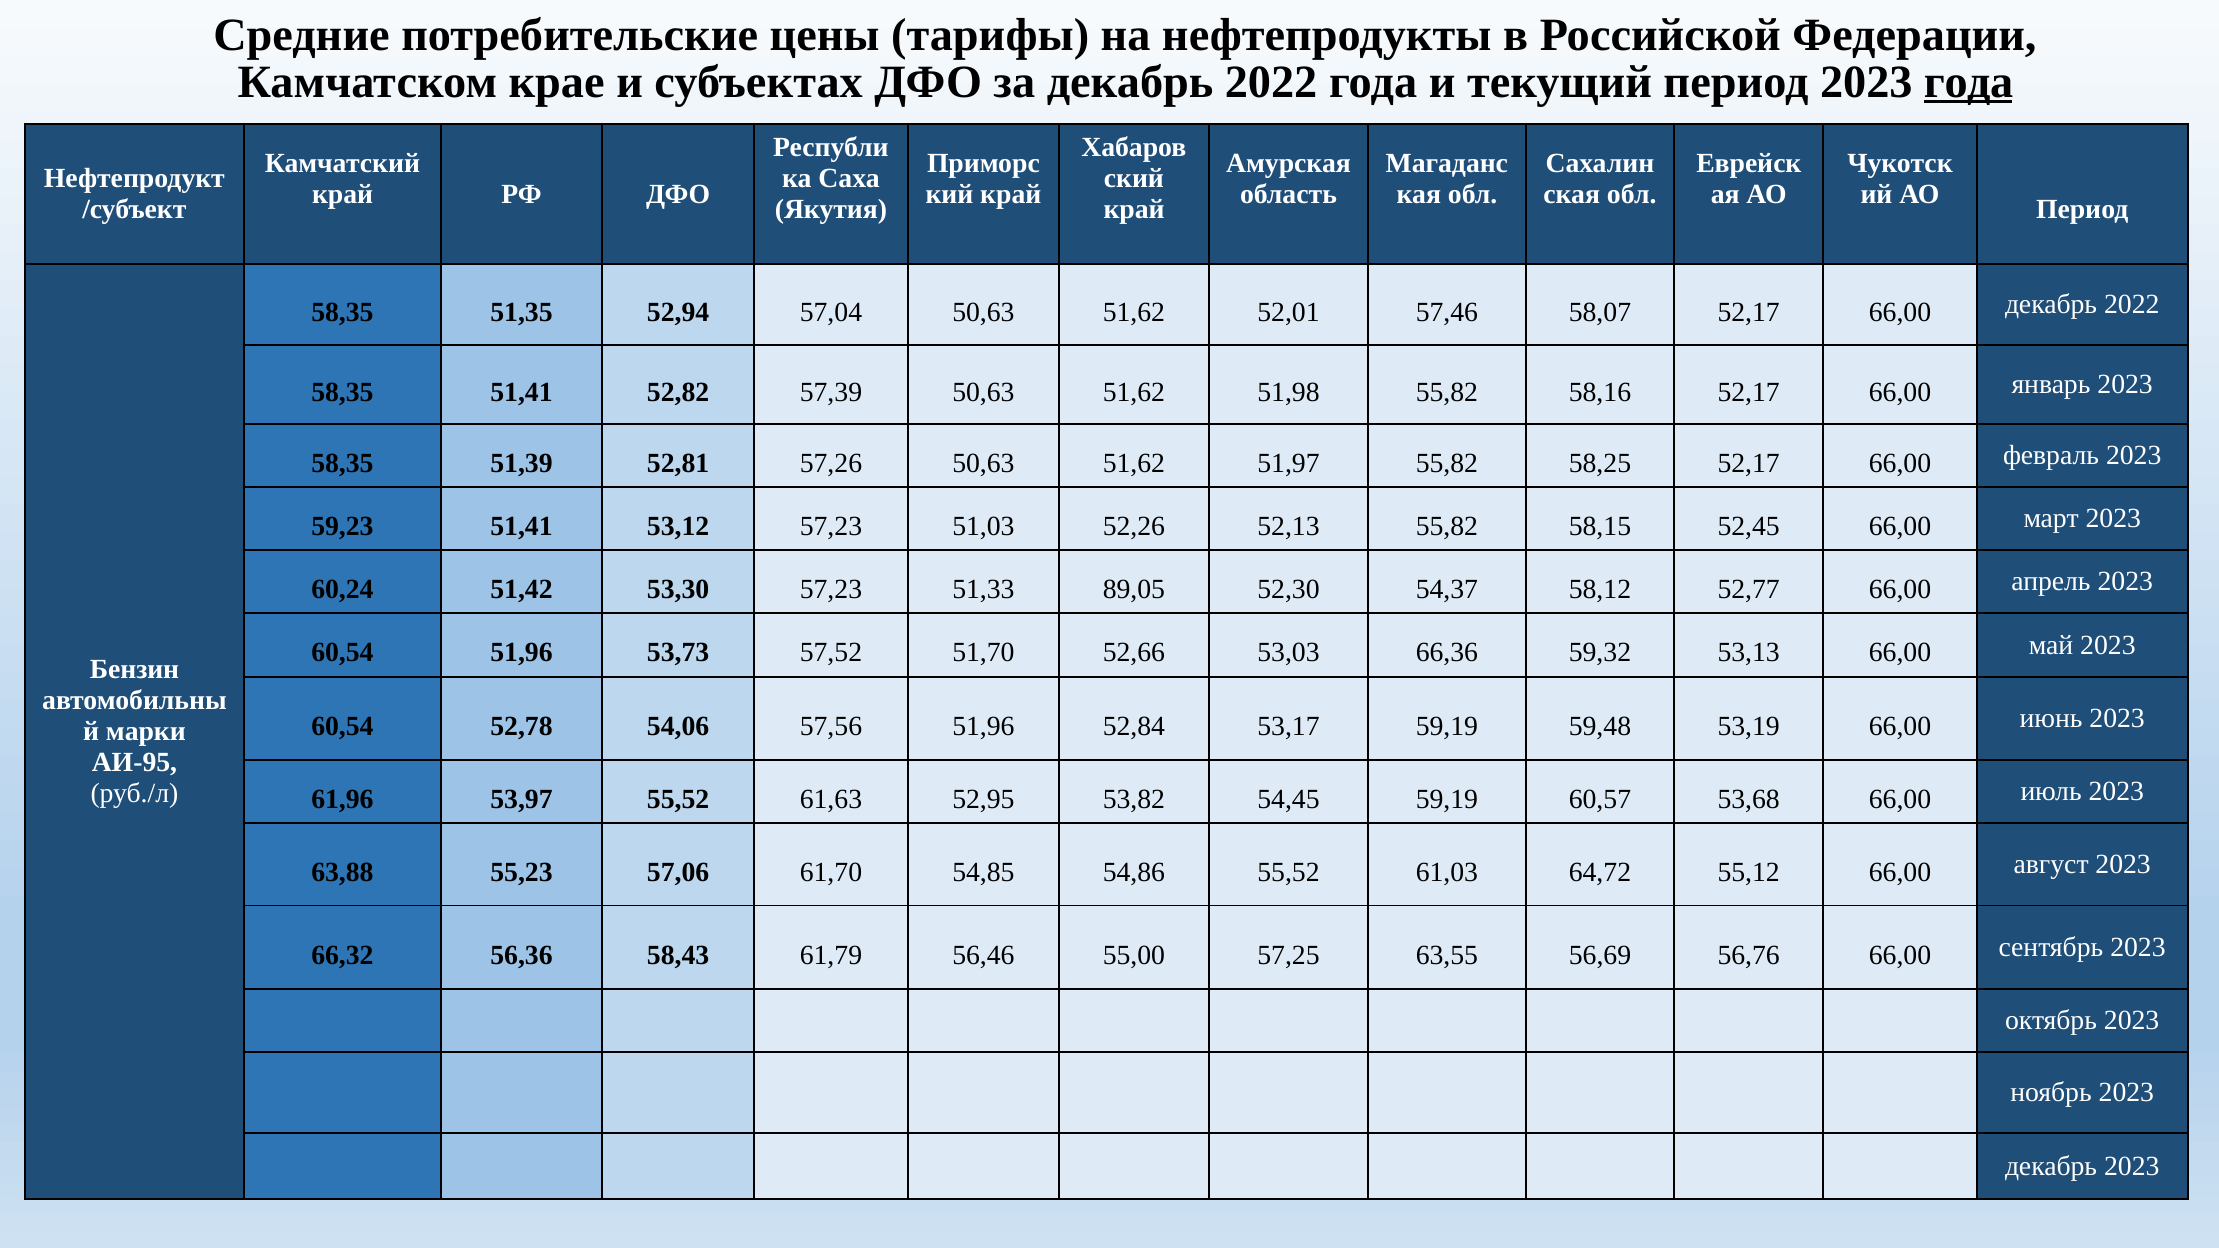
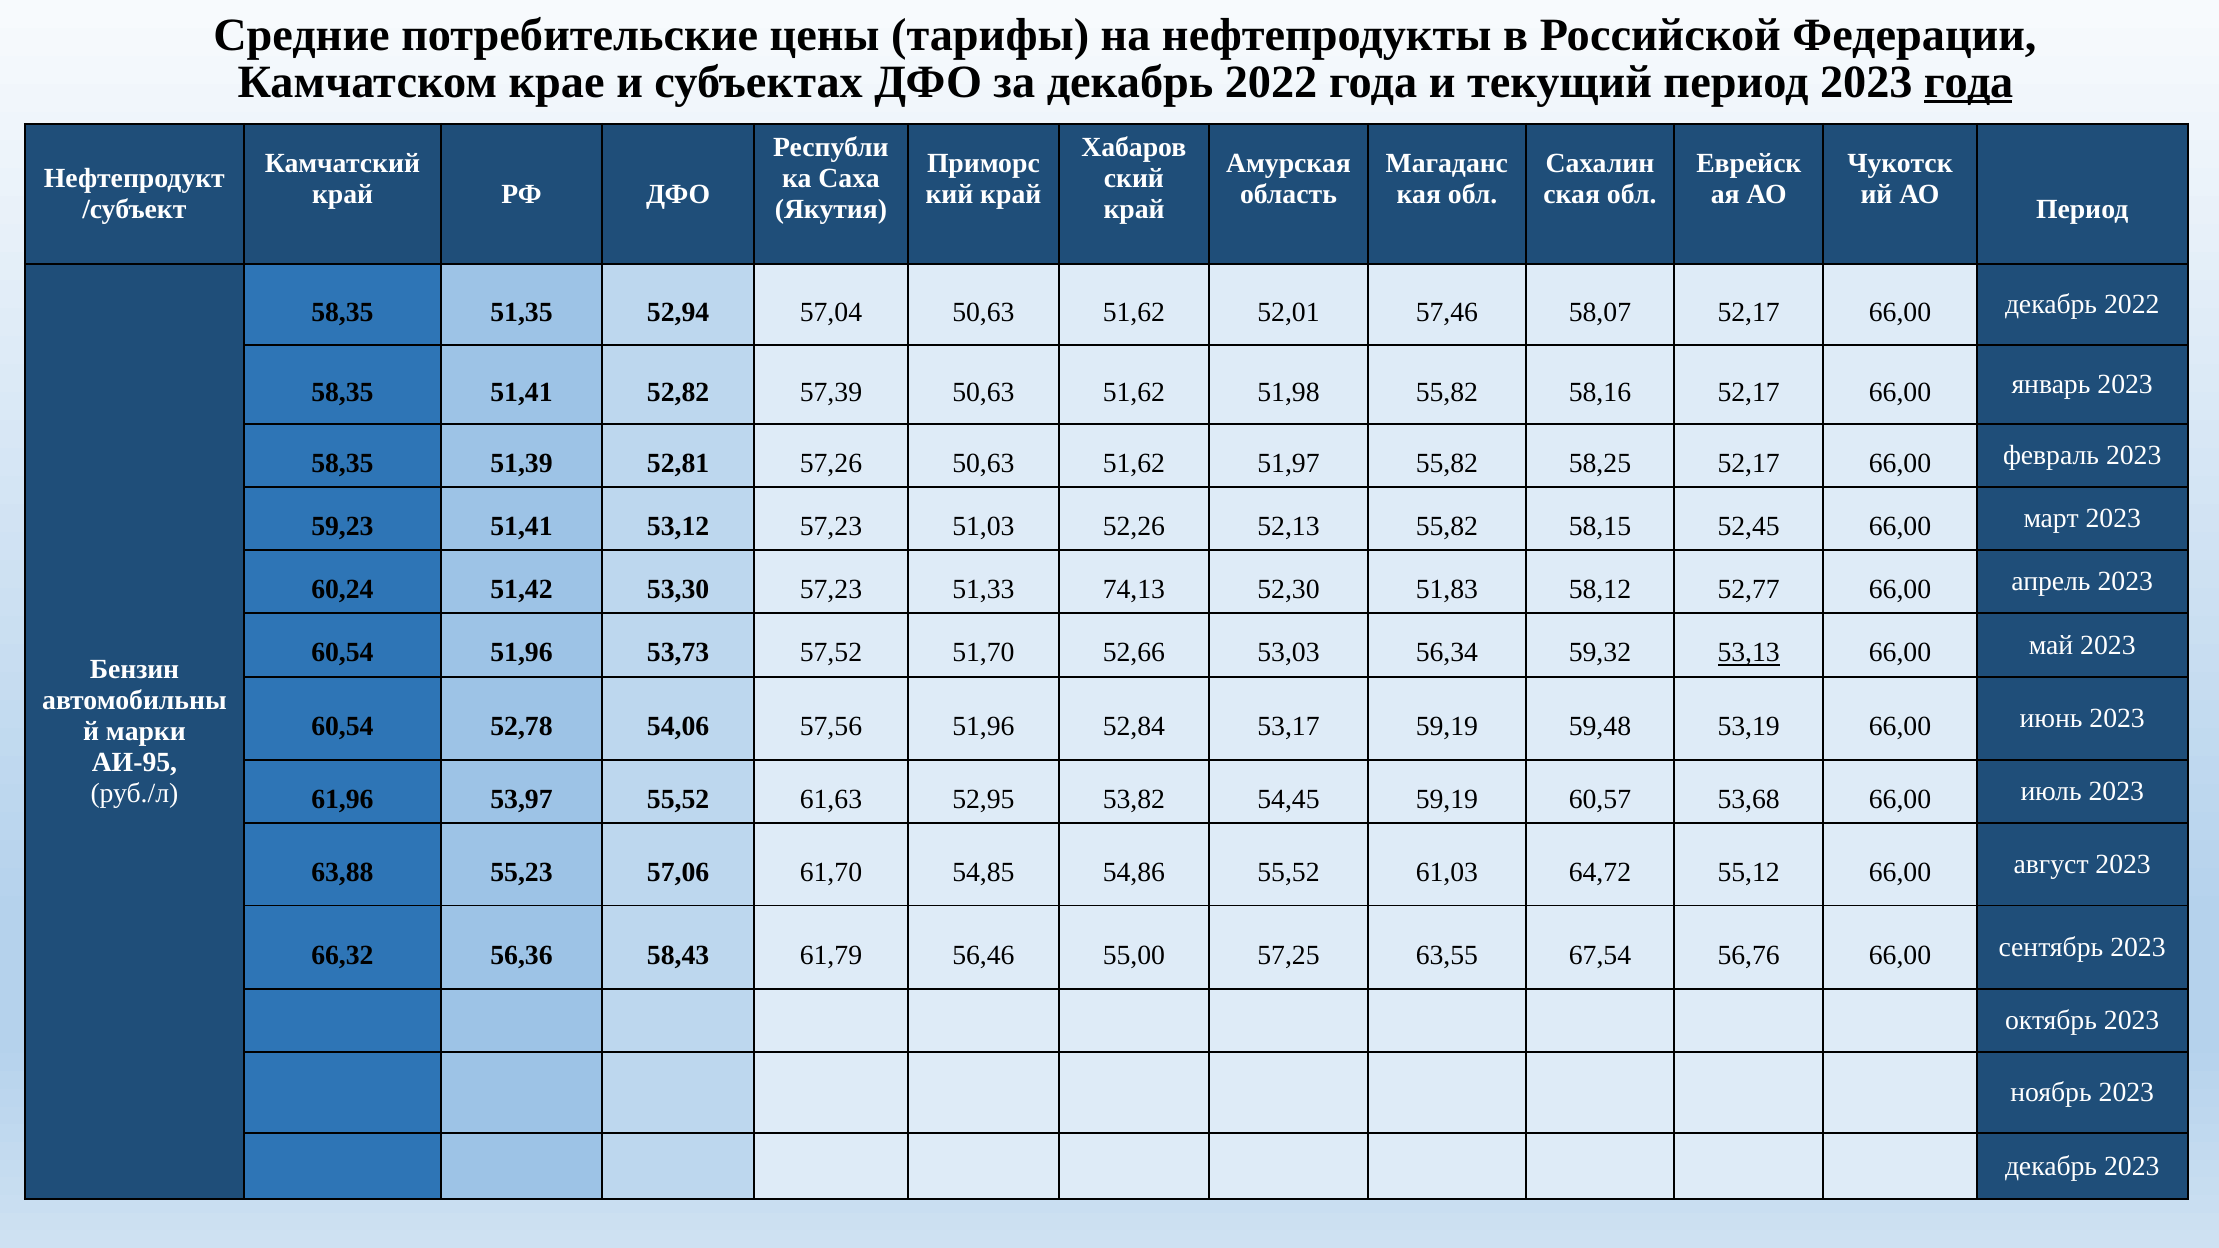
89,05: 89,05 -> 74,13 (1134, 589)
54,37: 54,37 -> 51,83 (1447, 589)
66,36: 66,36 -> 56,34 (1447, 653)
53,13 underline: none -> present (1749, 653)
56,69: 56,69 -> 67,54 (1600, 955)
